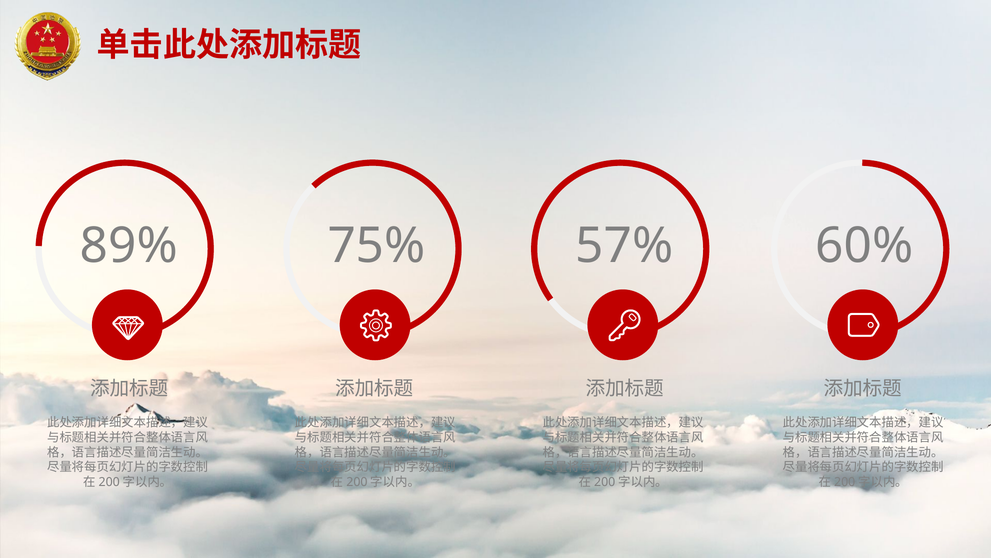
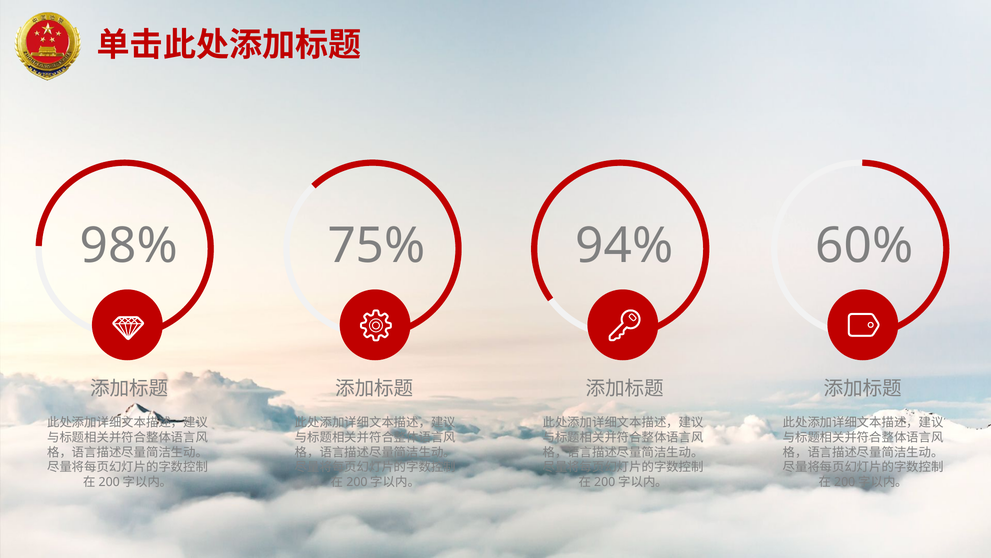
89%: 89% -> 98% (129, 246)
57%: 57% -> 94% (624, 246)
